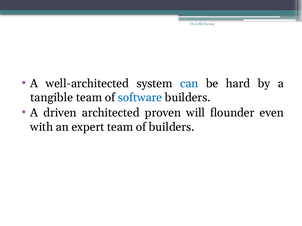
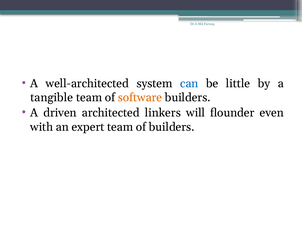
hard: hard -> little (238, 84)
software colour: blue -> orange (140, 98)
proven: proven -> linkers (163, 113)
